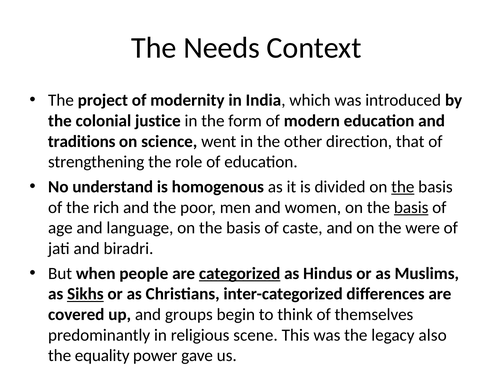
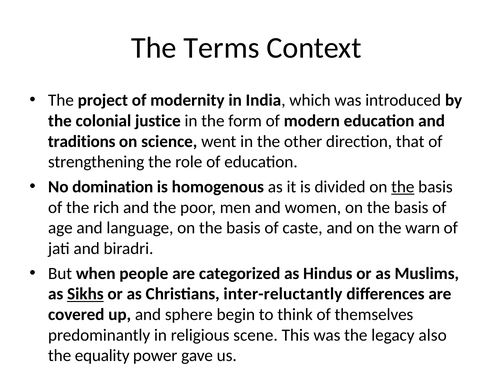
Needs: Needs -> Terms (222, 48)
understand: understand -> domination (113, 187)
basis underline: present -> none (411, 207)
were: were -> warn (423, 228)
categorized underline: present -> none (240, 273)
inter-categorized: inter-categorized -> inter-reluctantly (283, 294)
groups: groups -> sphere (189, 314)
